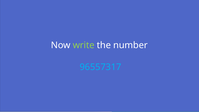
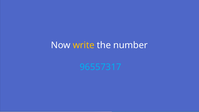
write colour: light green -> yellow (84, 45)
